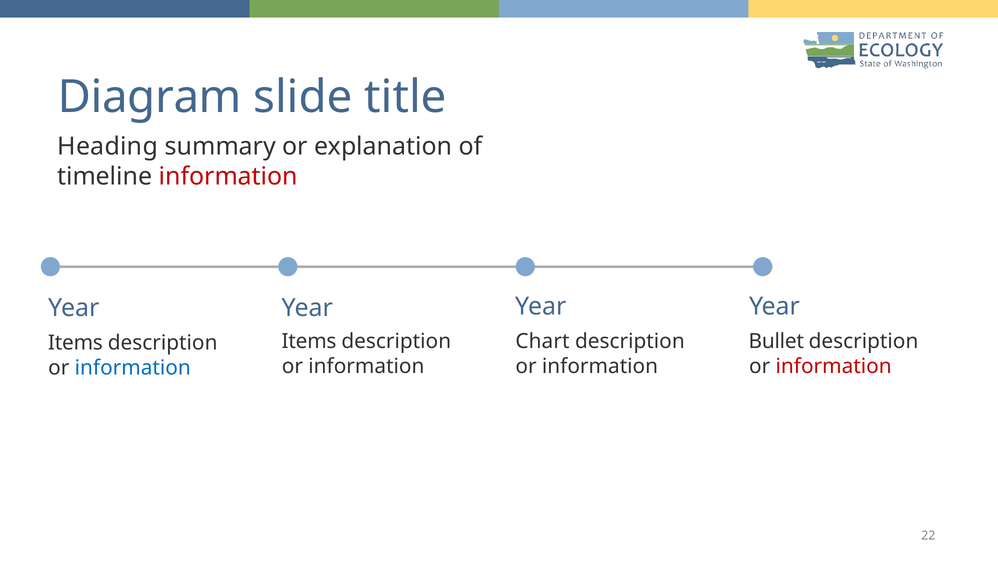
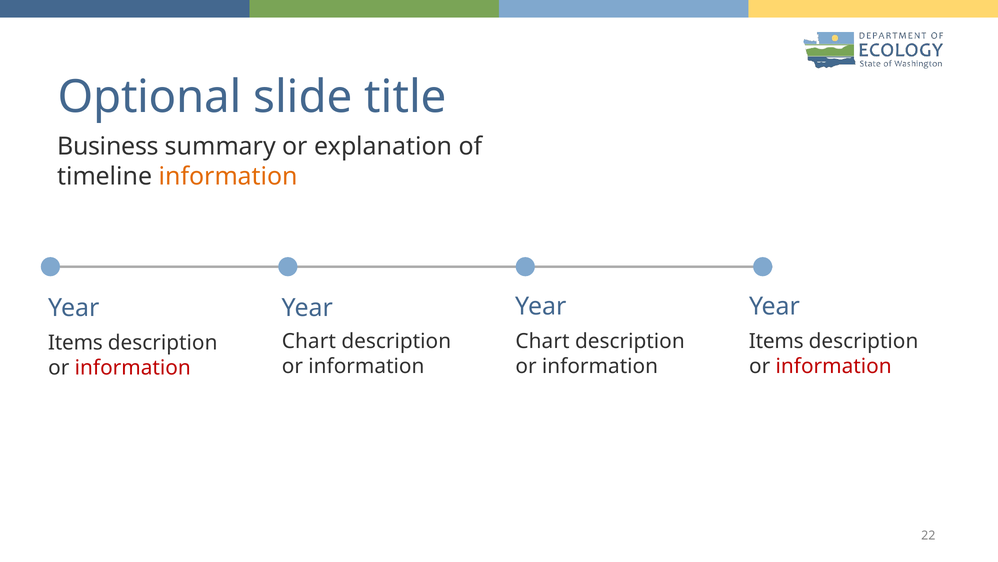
Diagram: Diagram -> Optional (150, 97)
Heading: Heading -> Business (108, 146)
information colour: red -> orange (228, 176)
Items: Items -> Chart (309, 341)
Bullet: Bullet -> Items (776, 341)
information colour: blue -> red (133, 368)
